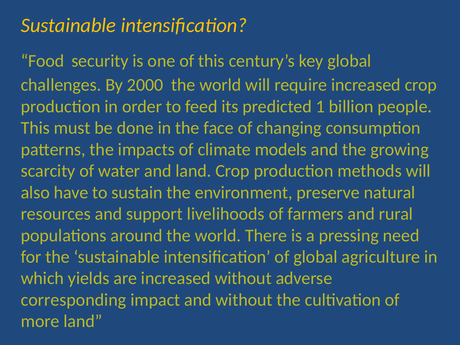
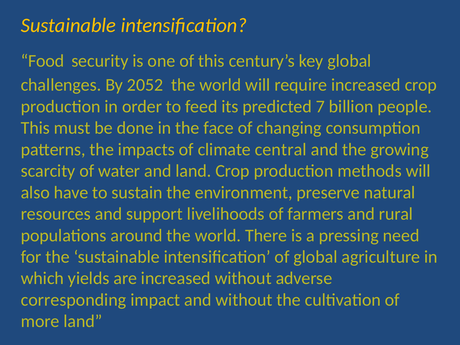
2000: 2000 -> 2052 (145, 85)
1: 1 -> 7 (320, 107)
models: models -> central (281, 150)
